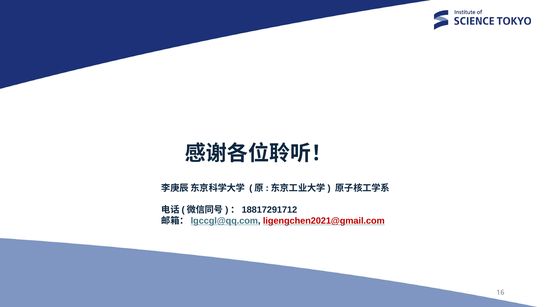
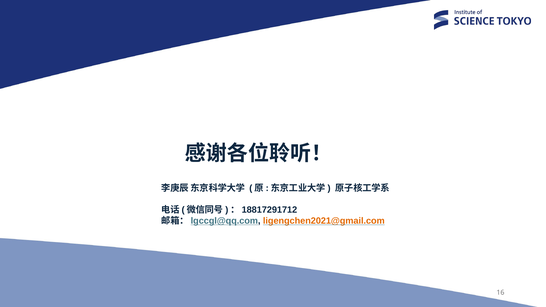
ligengchen2021@gmail.com colour: red -> orange (324, 221)
